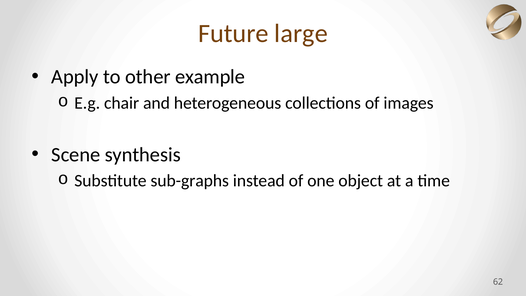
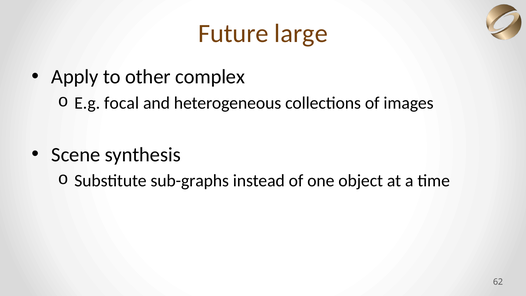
example: example -> complex (210, 77)
chair: chair -> focal (122, 103)
